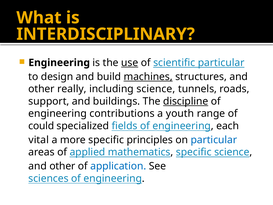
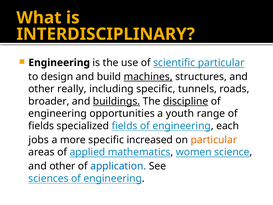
use underline: present -> none (130, 63)
including science: science -> specific (156, 89)
support: support -> broader (49, 101)
buildings underline: none -> present (117, 101)
contributions: contributions -> opportunities (122, 113)
could: could -> fields (41, 126)
vital: vital -> jobs (39, 140)
principles: principles -> increased (150, 140)
particular colour: blue -> orange (214, 140)
mathematics specific: specific -> women (194, 152)
